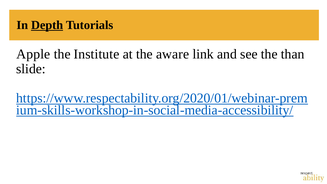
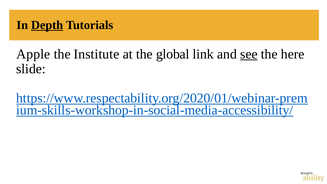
aware: aware -> global (173, 54)
see underline: none -> present (249, 54)
than: than -> here (293, 54)
